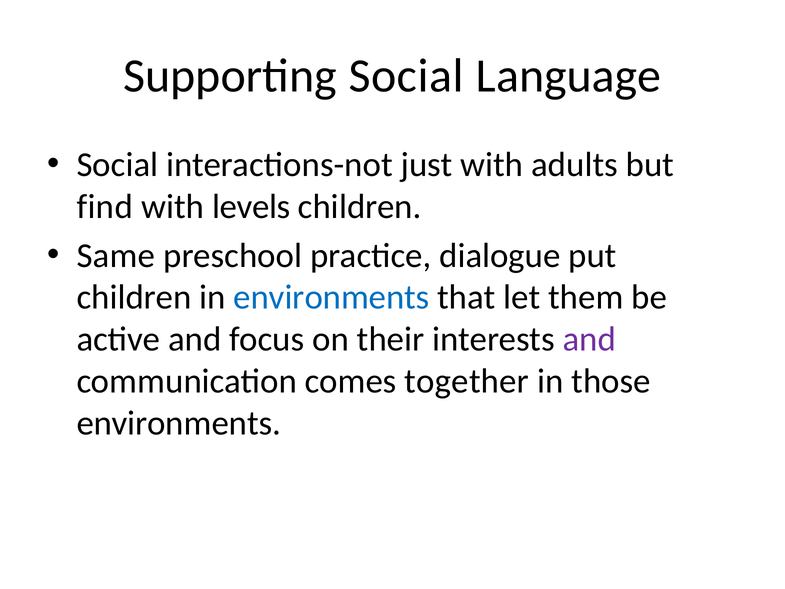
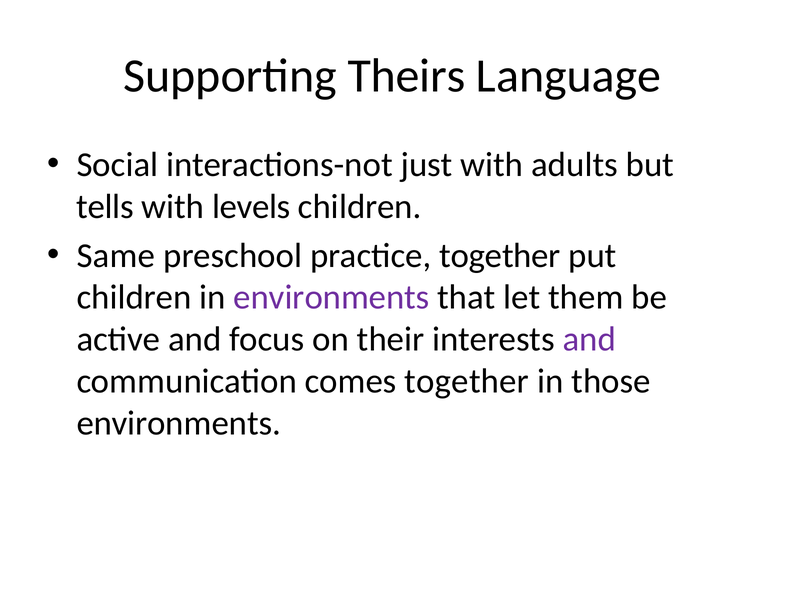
Supporting Social: Social -> Theirs (407, 76)
find: find -> tells (105, 207)
practice dialogue: dialogue -> together (500, 255)
environments colour: blue -> purple (331, 297)
